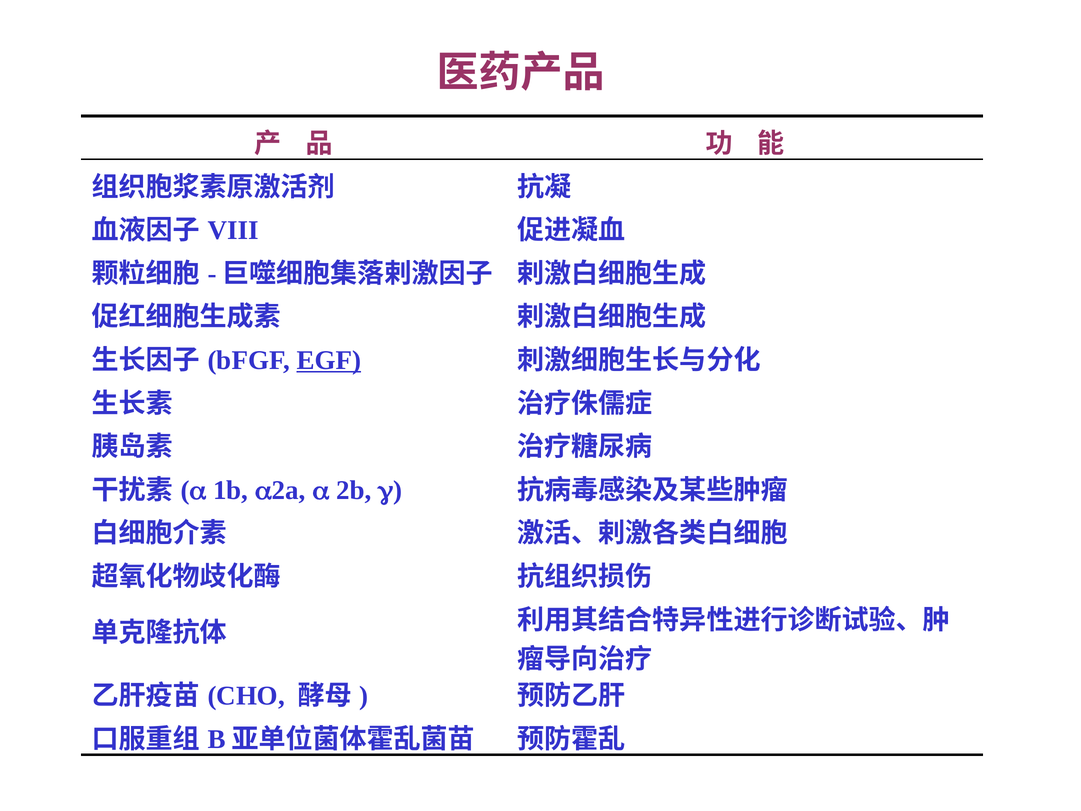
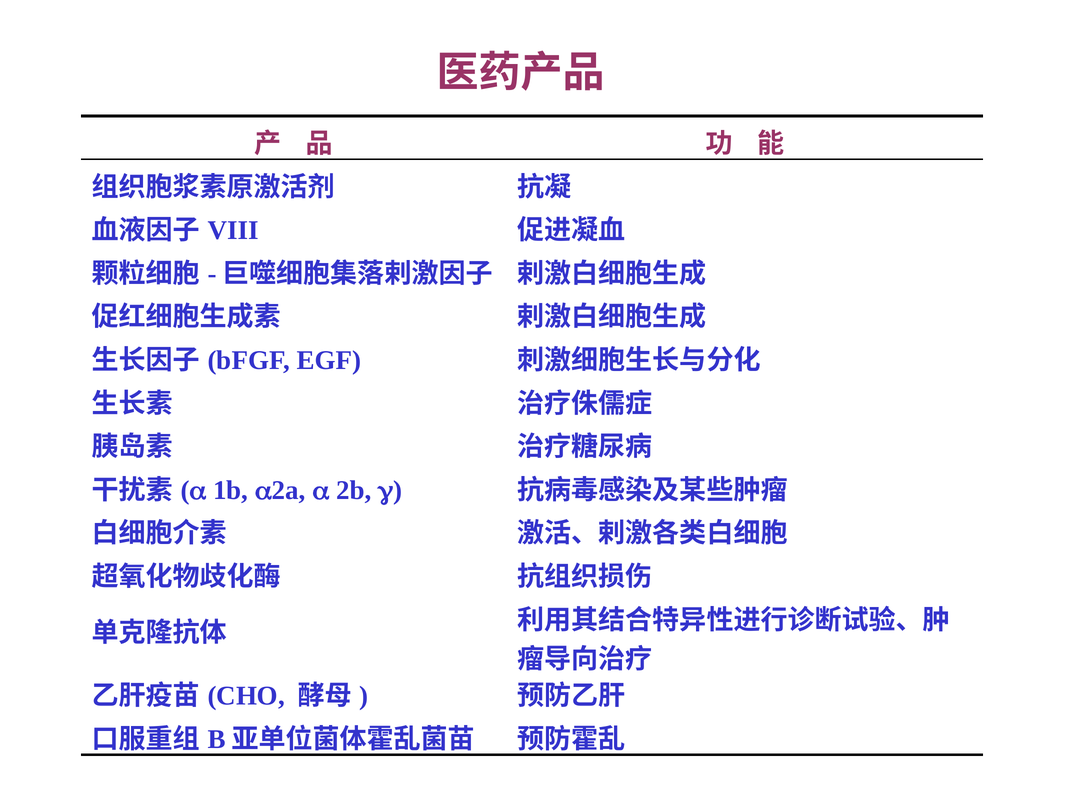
EGF underline: present -> none (329, 360)
